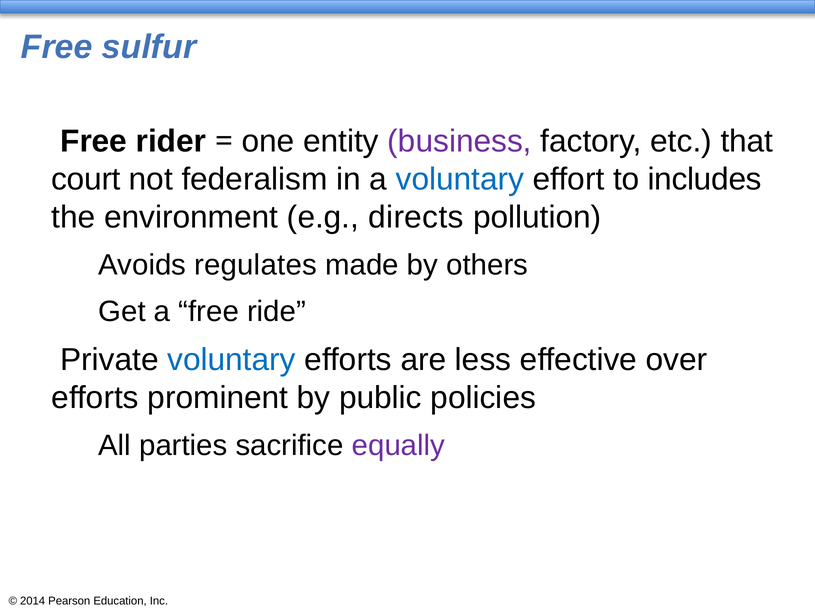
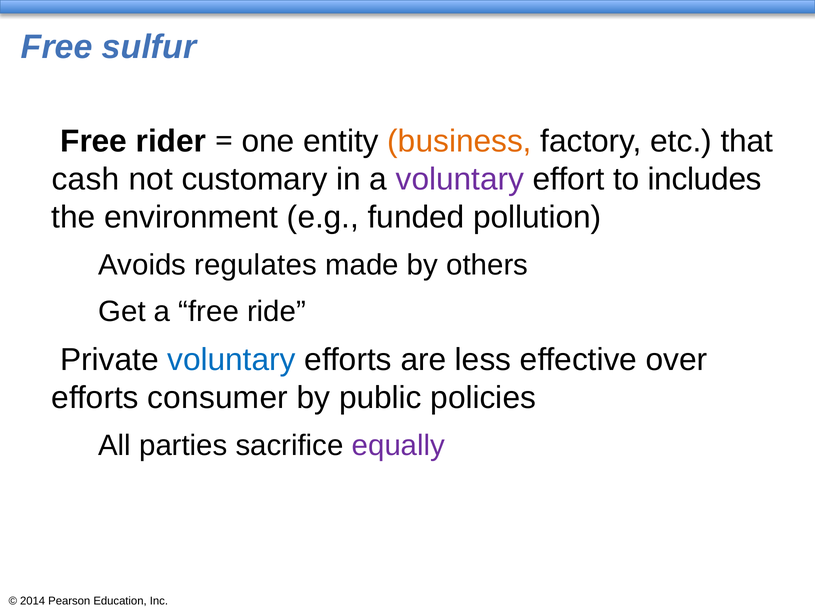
business colour: purple -> orange (460, 141)
court: court -> cash (86, 179)
federalism: federalism -> customary (254, 179)
voluntary colour: blue -> purple (460, 179)
directs: directs -> funded (416, 217)
prominent: prominent -> consumer (218, 398)
